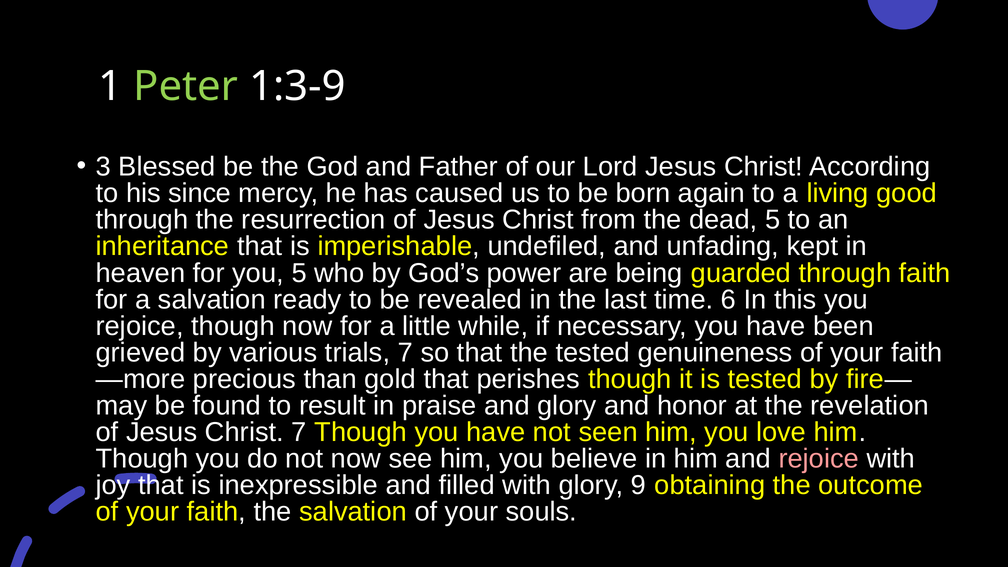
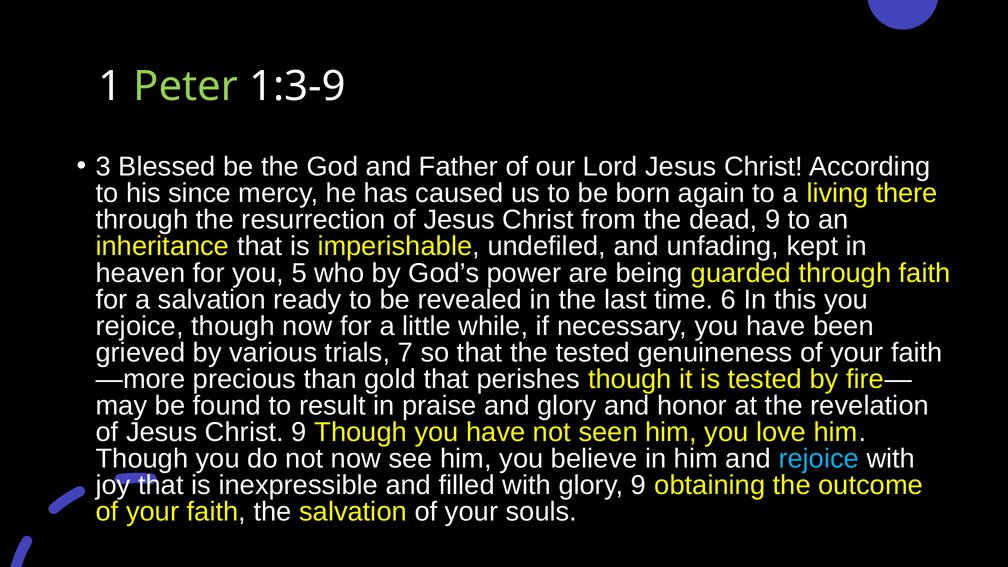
good: good -> there (907, 193)
dead 5: 5 -> 9 (773, 220)
Christ 7: 7 -> 9 (299, 432)
rejoice colour: pink -> light blue (819, 459)
